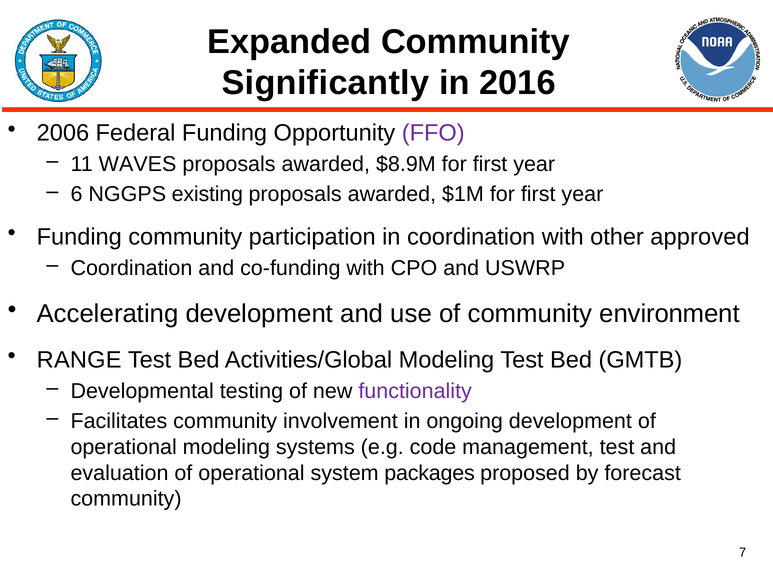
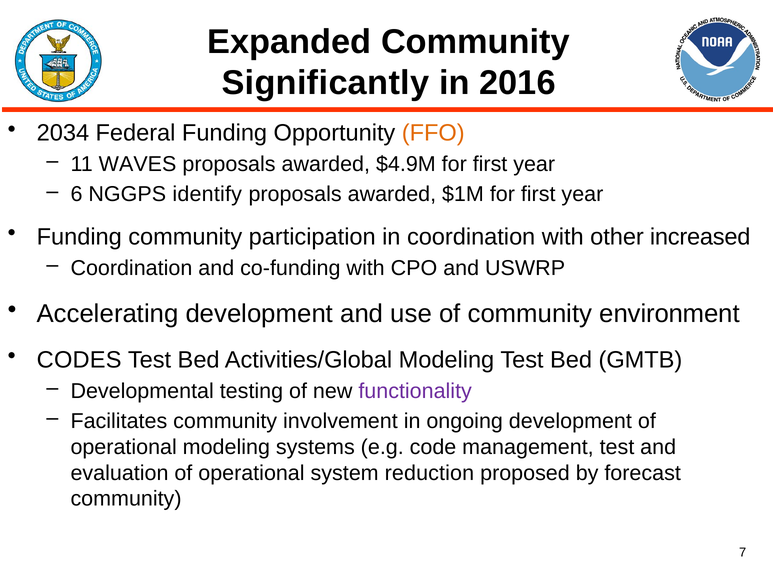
2006: 2006 -> 2034 (63, 133)
FFO colour: purple -> orange (433, 133)
$8.9M: $8.9M -> $4.9M (406, 164)
existing: existing -> identify (207, 194)
approved: approved -> increased (700, 237)
RANGE: RANGE -> CODES (79, 360)
packages: packages -> reduction (429, 473)
